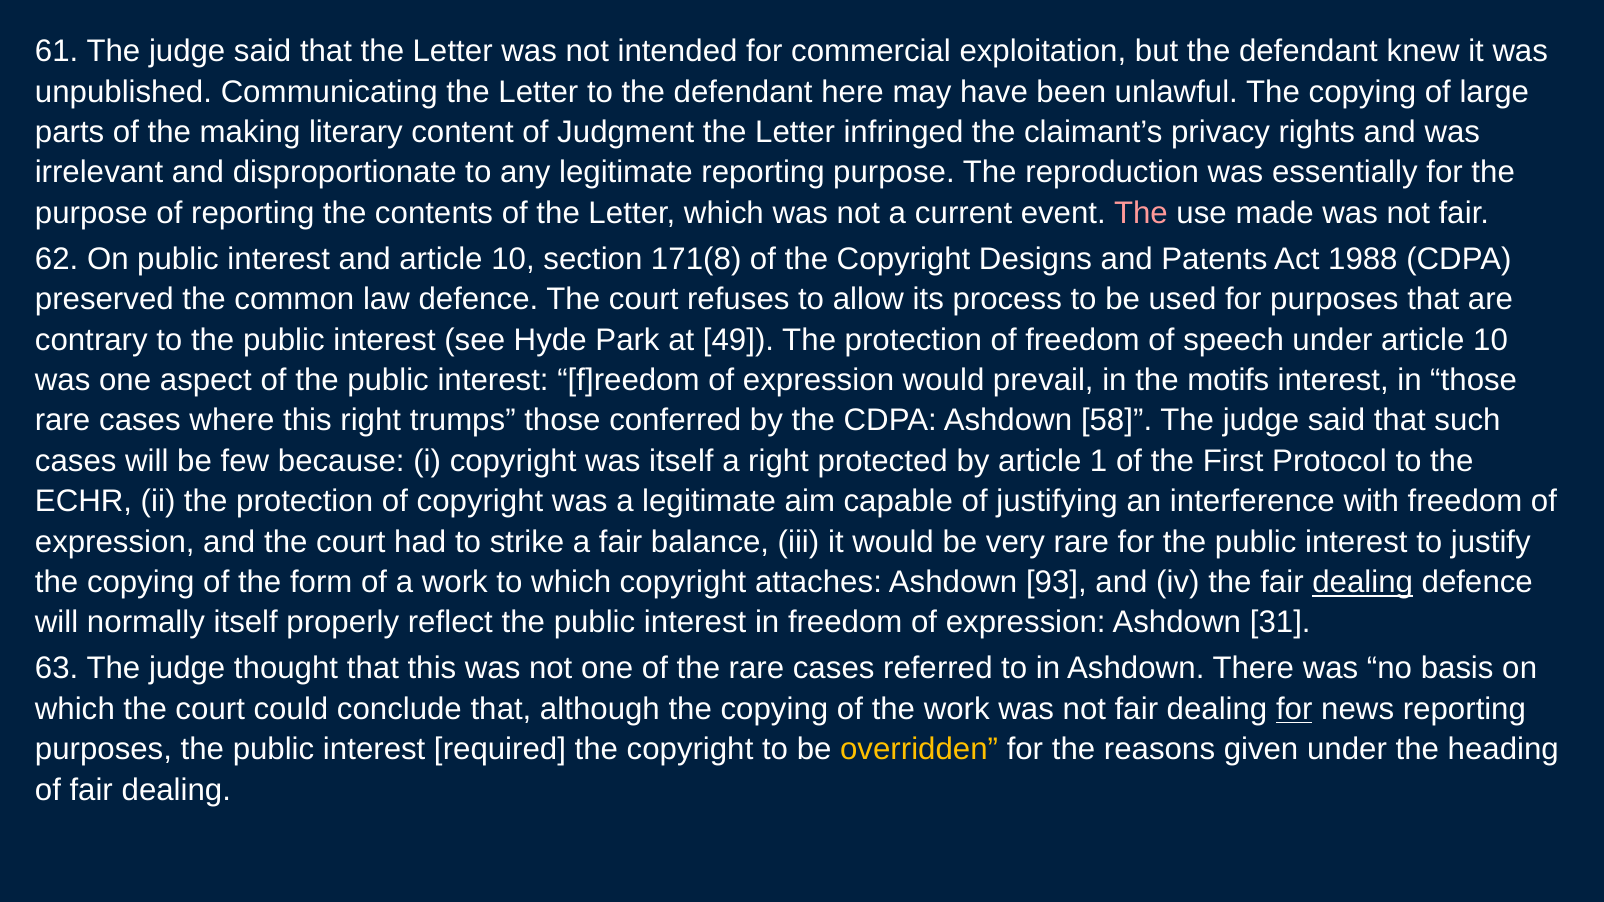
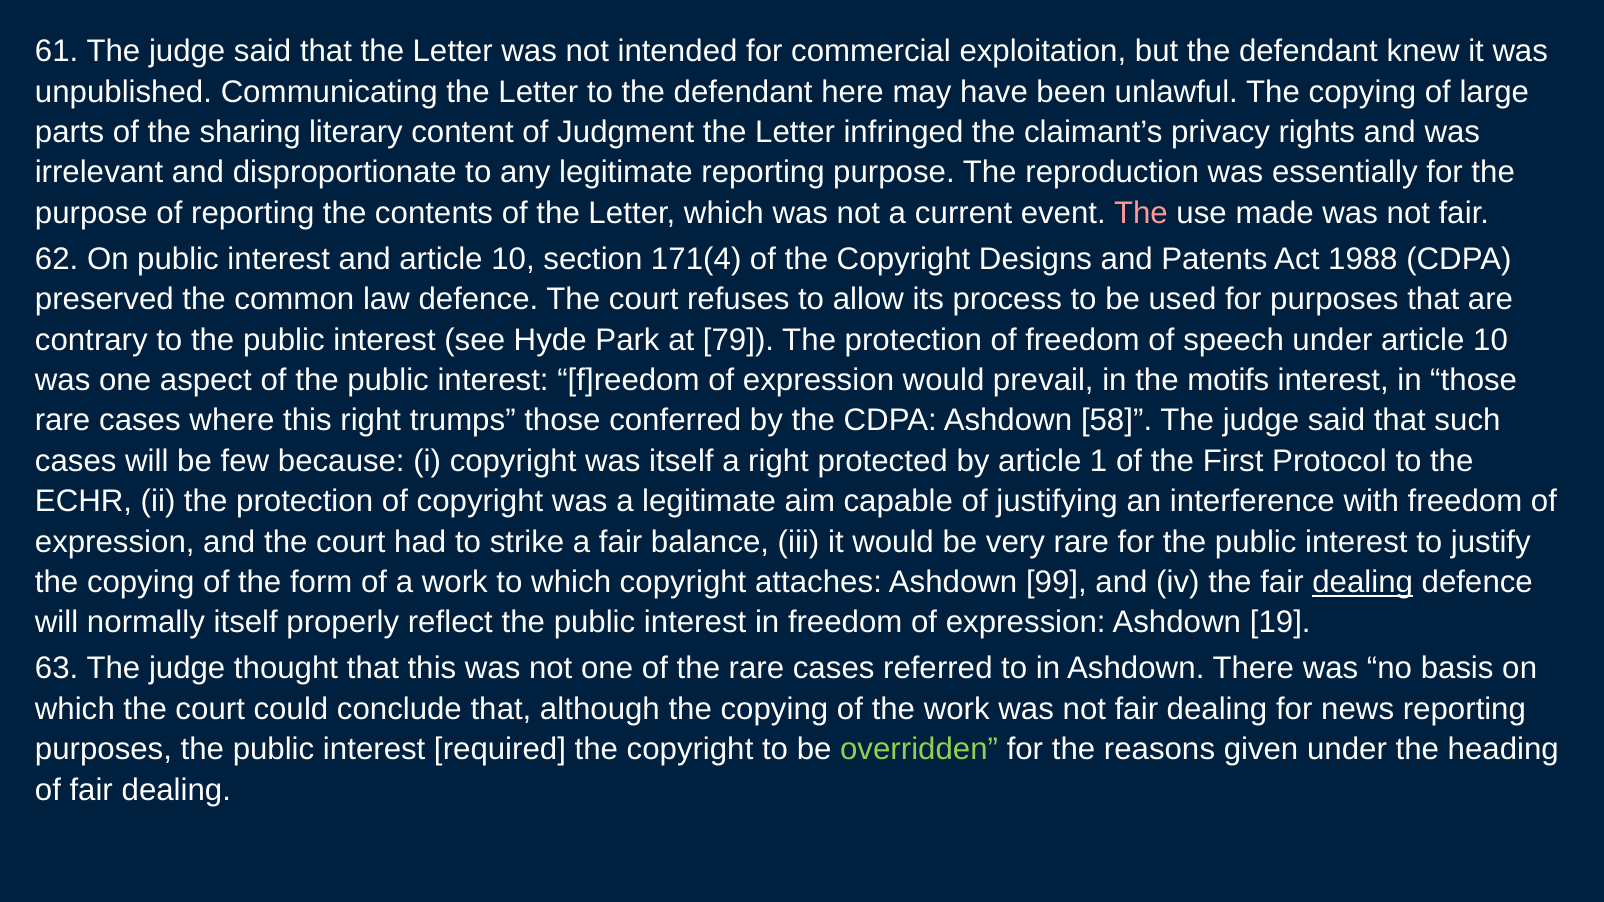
making: making -> sharing (250, 132)
171(8: 171(8 -> 171(4 (696, 259)
49: 49 -> 79 (739, 340)
93: 93 -> 99 (1056, 582)
31: 31 -> 19 (1280, 623)
for underline: present -> none (1294, 709)
overridden colour: yellow -> light green (919, 750)
